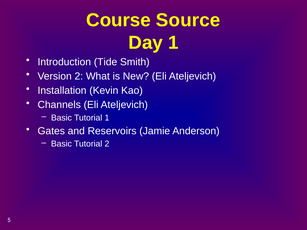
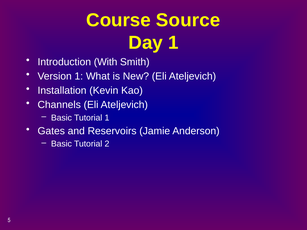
Tide: Tide -> With (106, 62)
Version 2: 2 -> 1 (79, 76)
